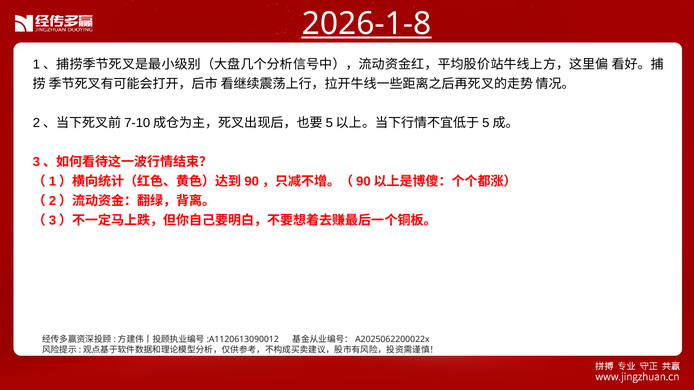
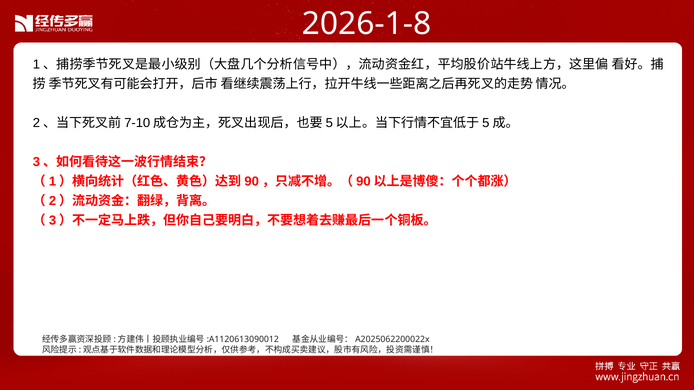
2026-1-8 underline: present -> none (367, 24)
